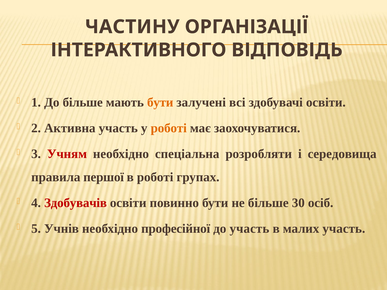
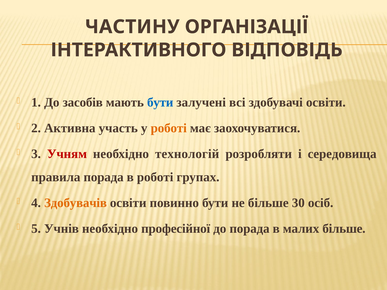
До більше: більше -> засобів (83, 102)
бути colour: orange -> blue (160, 102)
спеціальна: спеціальна -> технологій (187, 154)
правила першої: першої -> порада (104, 177)
Здобувачів colour: red -> orange (75, 203)
до участь: участь -> порада (250, 229)
малих участь: участь -> більше (344, 229)
